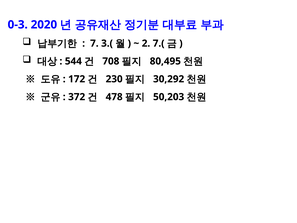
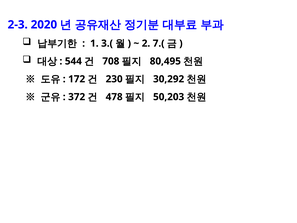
0-3: 0-3 -> 2-3 (18, 25)
7: 7 -> 1 (94, 43)
